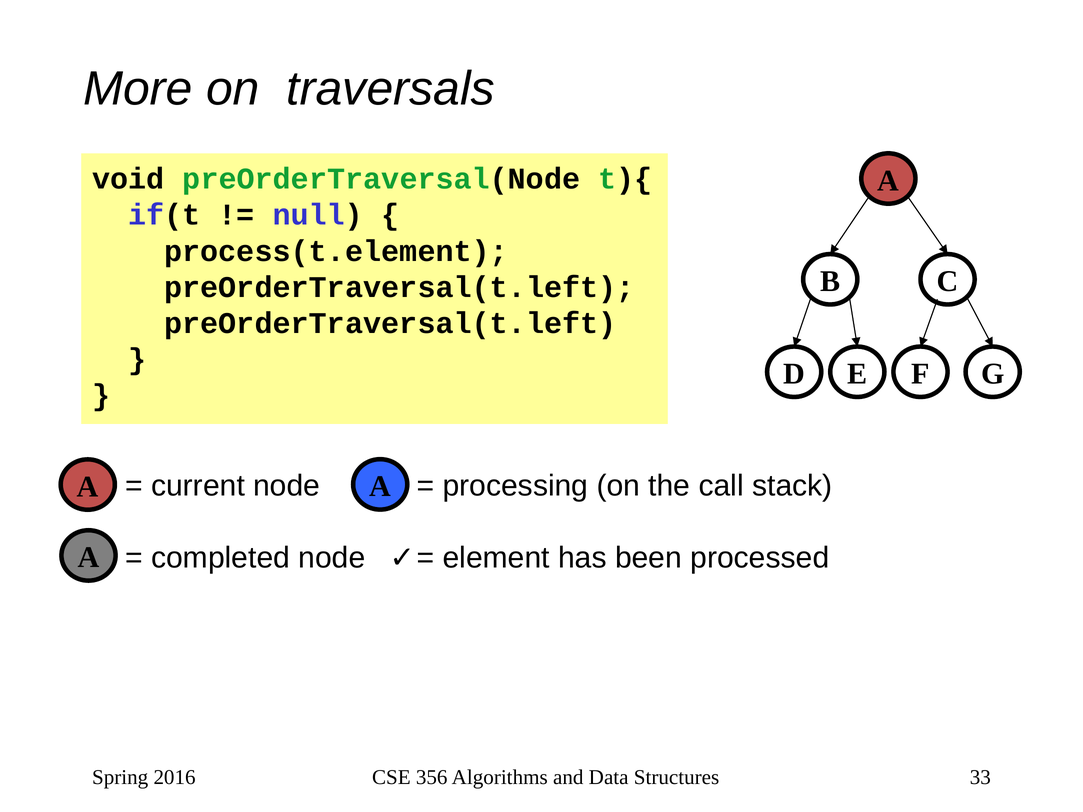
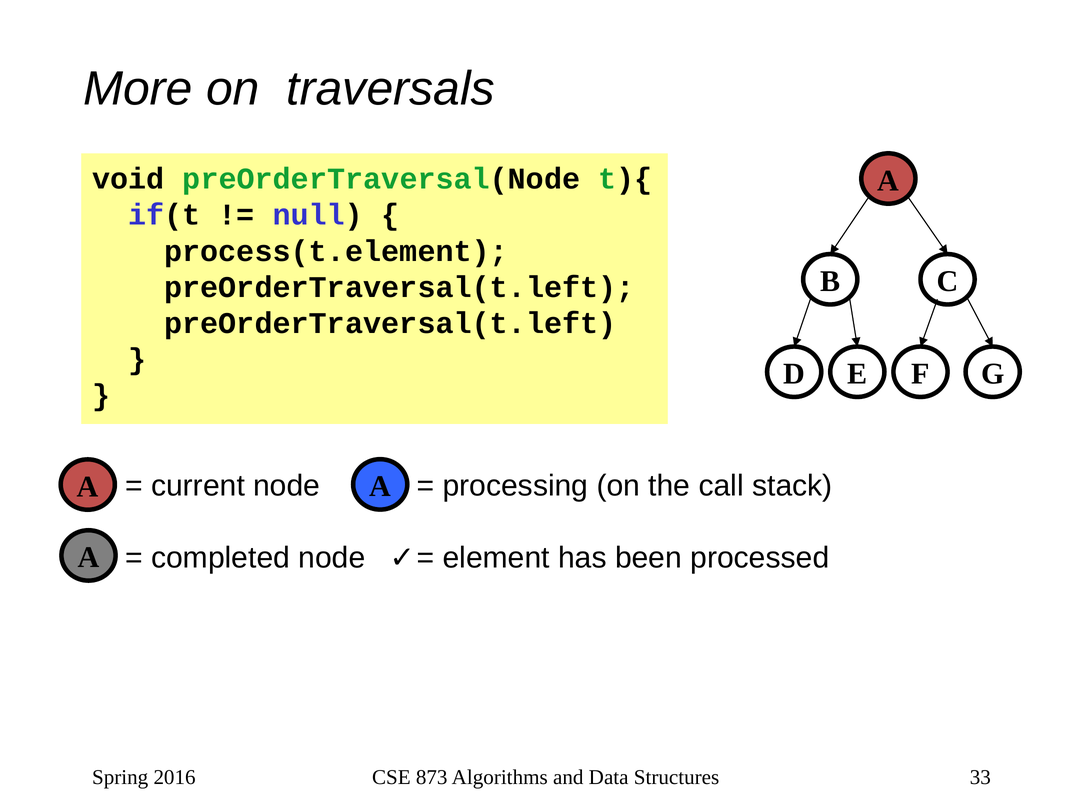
356: 356 -> 873 (432, 778)
